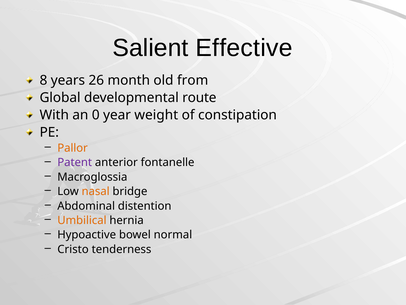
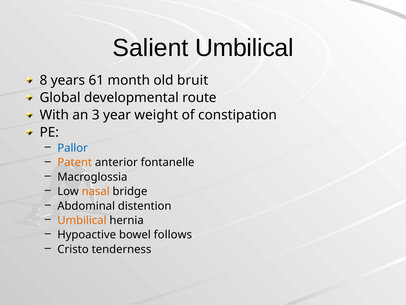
Salient Effective: Effective -> Umbilical (244, 48)
26: 26 -> 61 (96, 80)
from: from -> bruit (193, 80)
0: 0 -> 3 (96, 115)
Pallor colour: orange -> blue (73, 148)
Patent colour: purple -> orange (75, 162)
normal: normal -> follows (173, 235)
